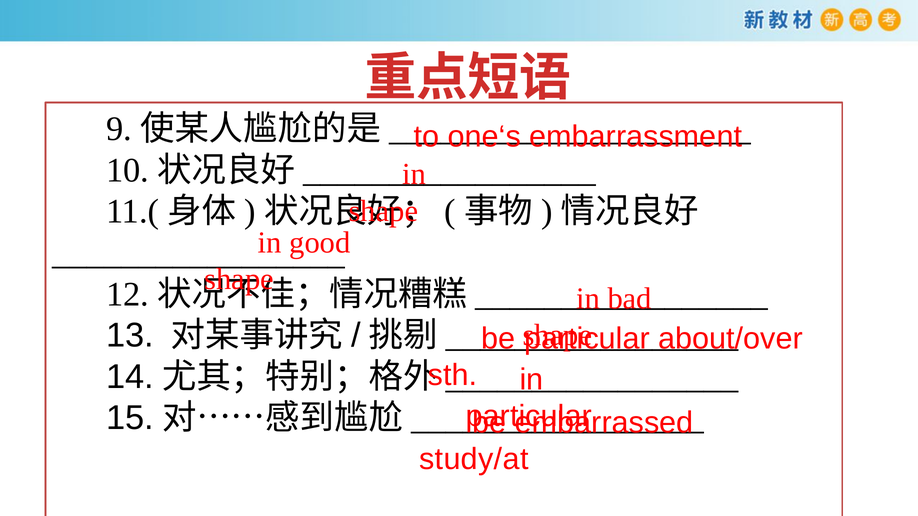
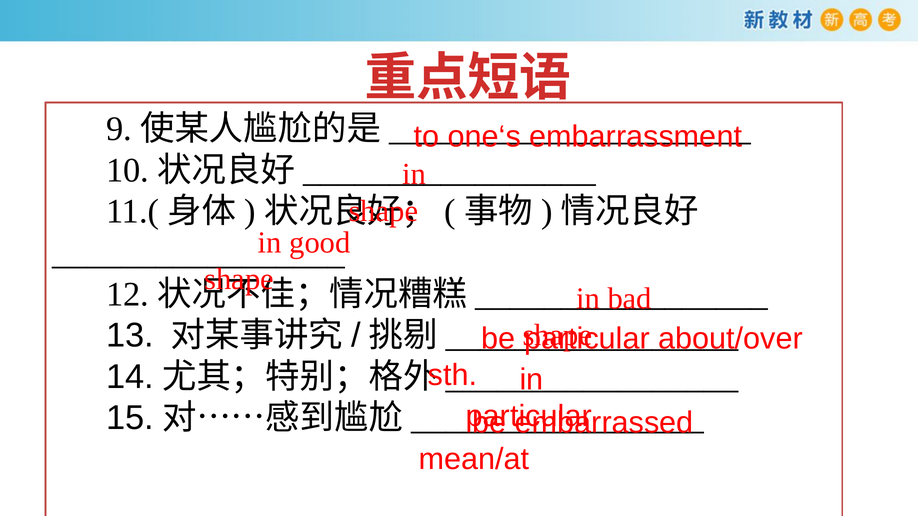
study/at: study/at -> mean/at (474, 460)
